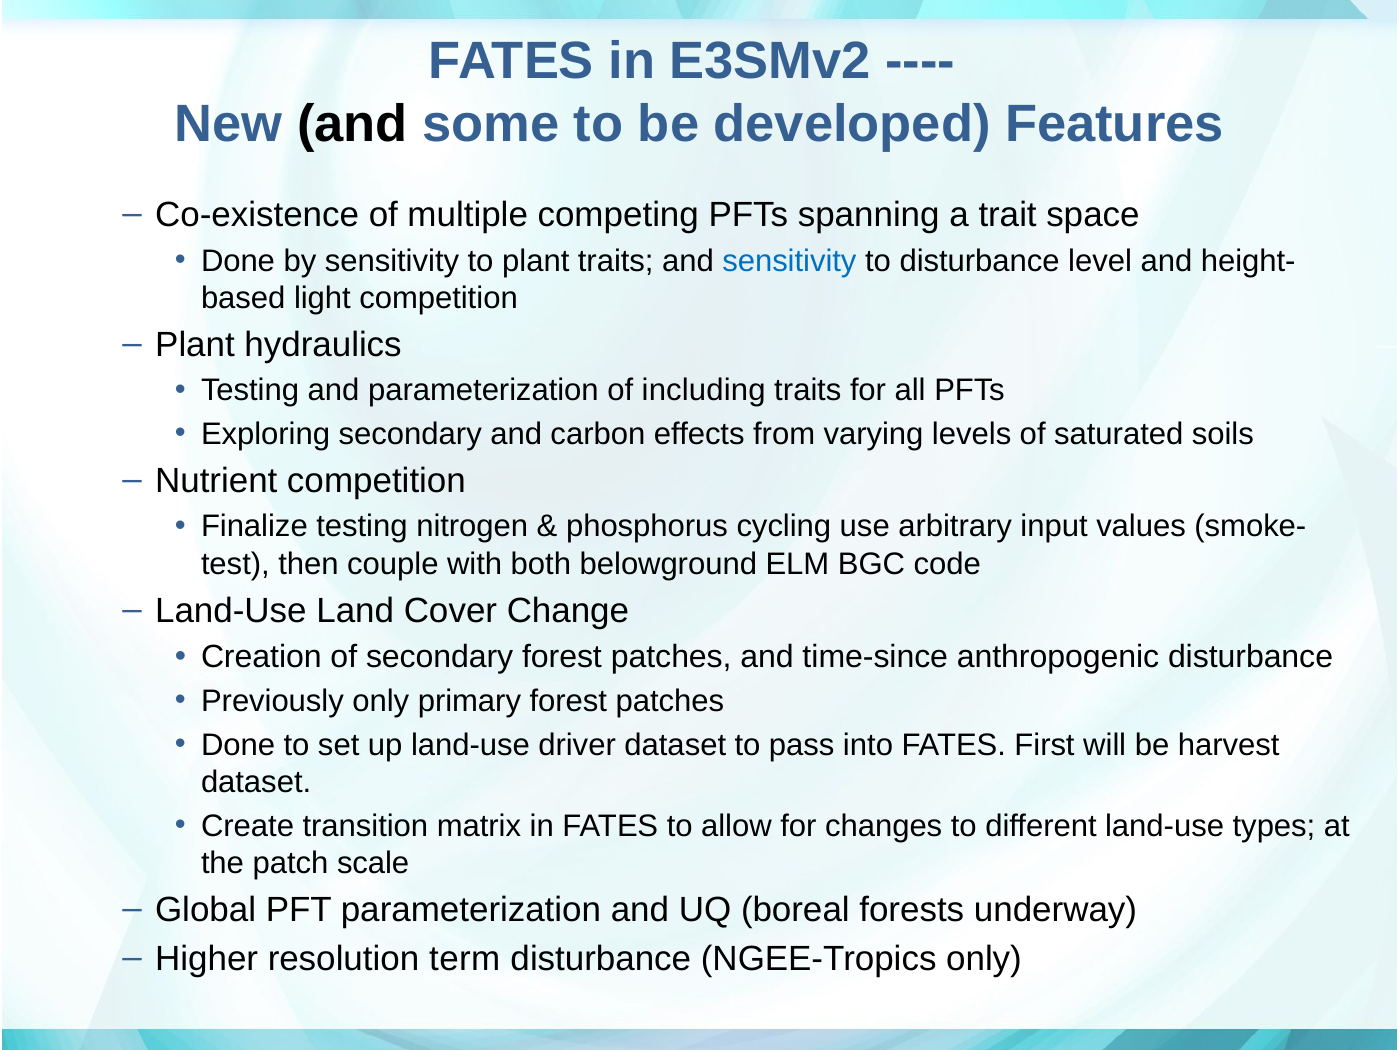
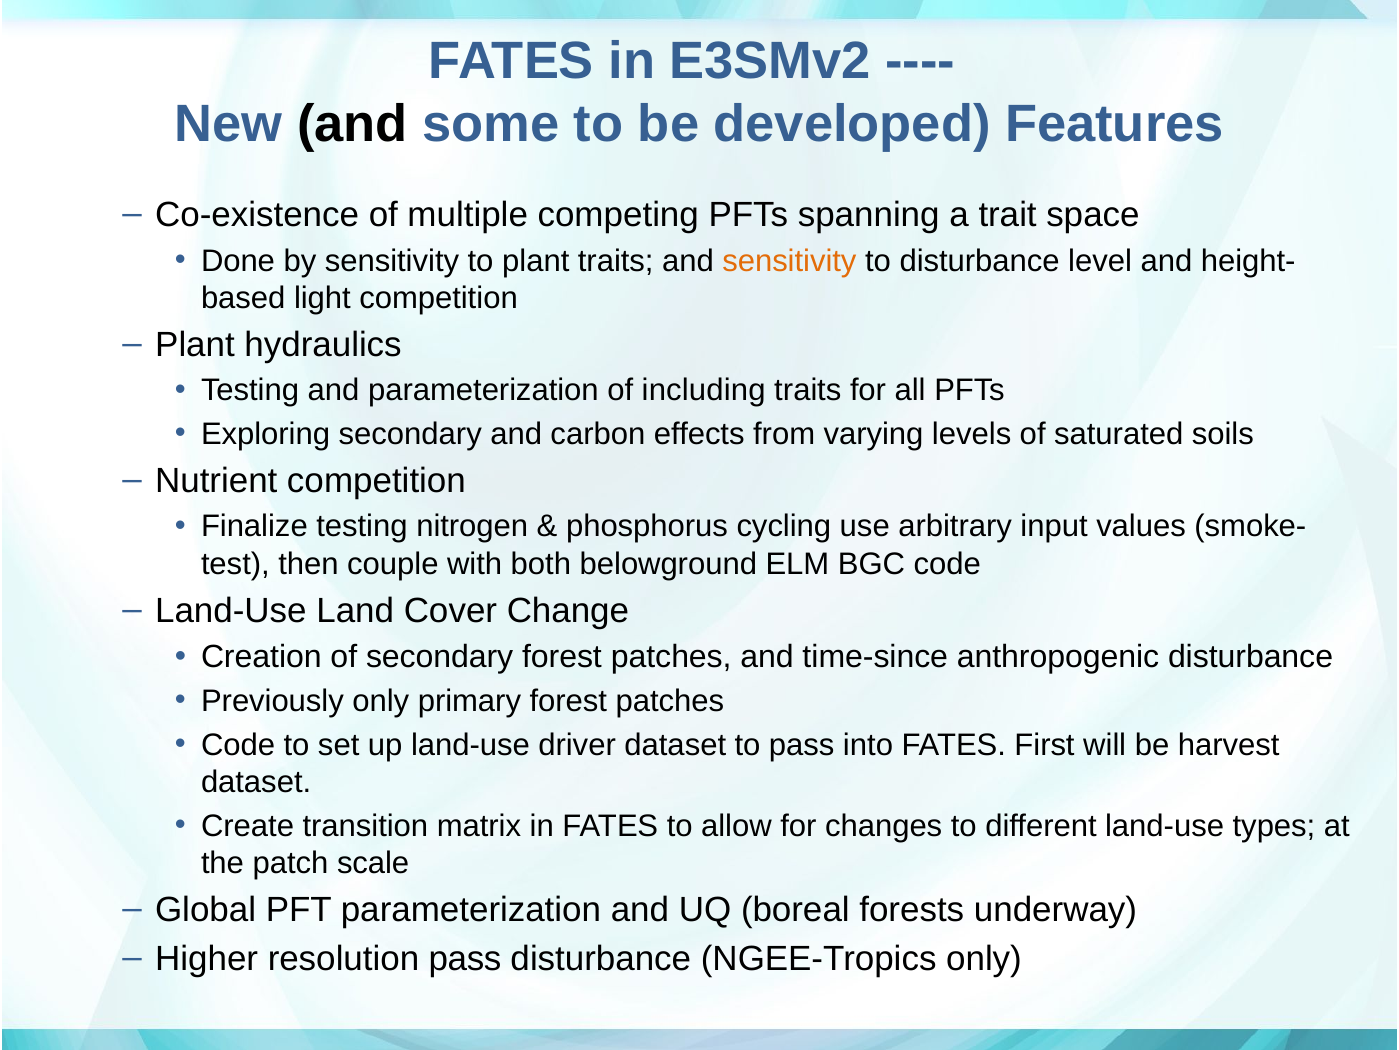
sensitivity colour: blue -> orange (789, 261)
Done: Done -> Code (238, 744)
resolution term: term -> pass (465, 958)
